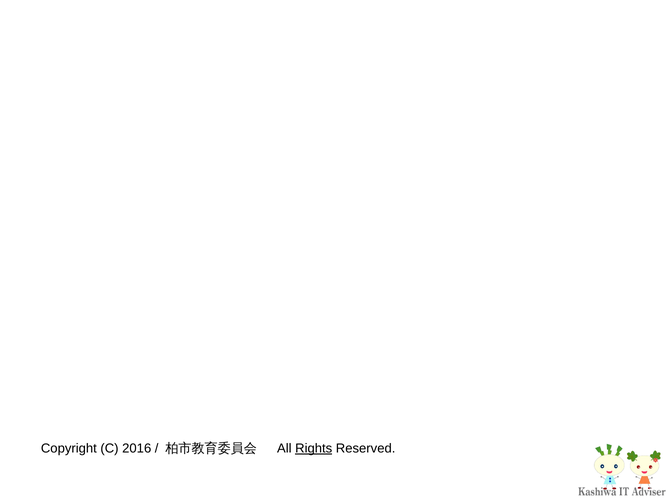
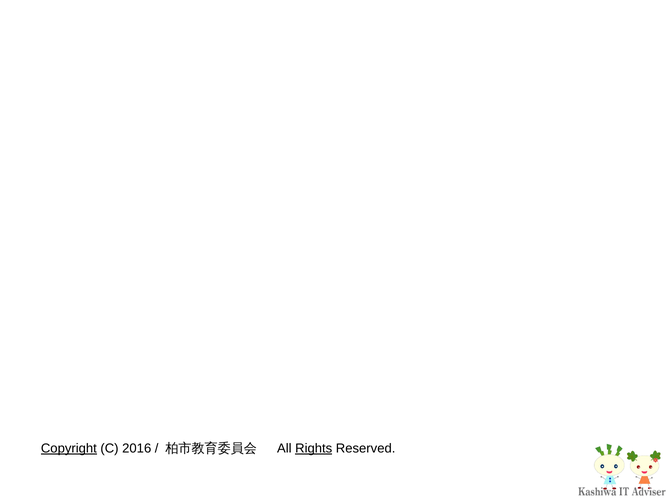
Copyright underline: none -> present (69, 449)
